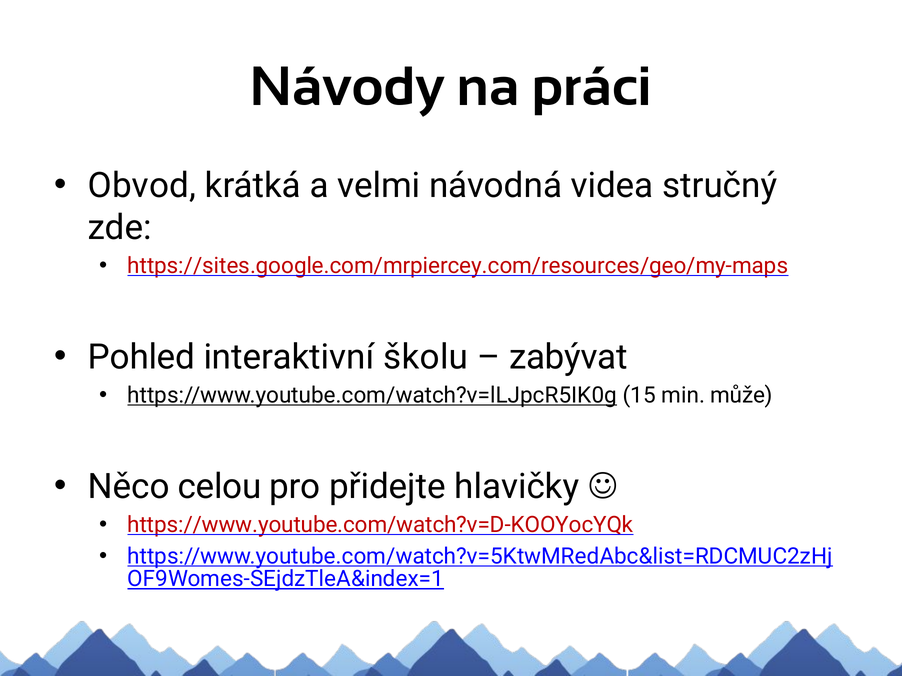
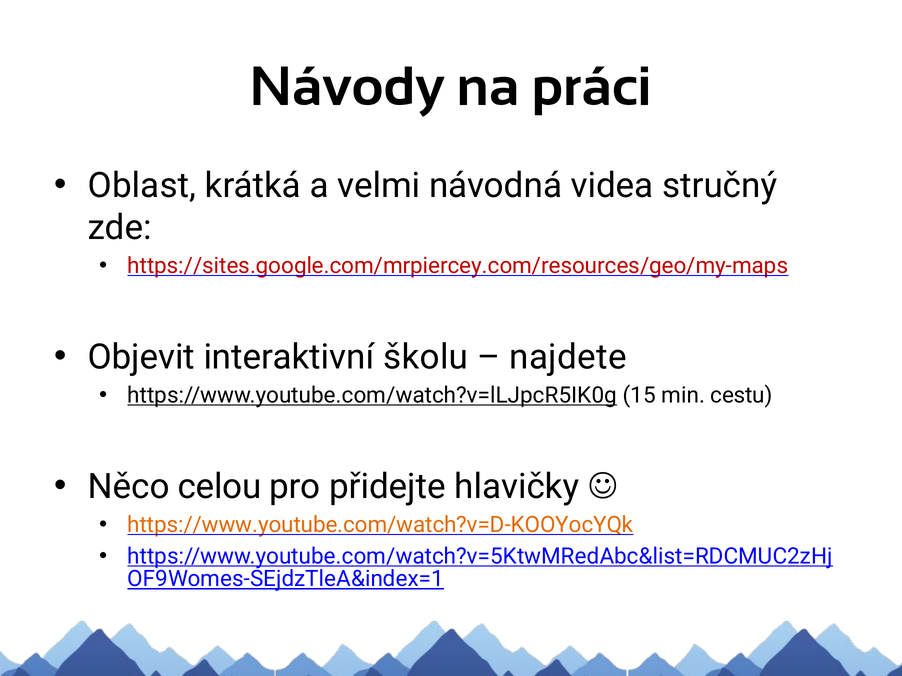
Obvod: Obvod -> Oblast (142, 186)
Pohled: Pohled -> Objevit (141, 357)
zabývat: zabývat -> najdete (568, 357)
může: může -> cestu (741, 396)
https://www.youtube.com/watch?v=D-KOOYocYQk colour: red -> orange (380, 525)
